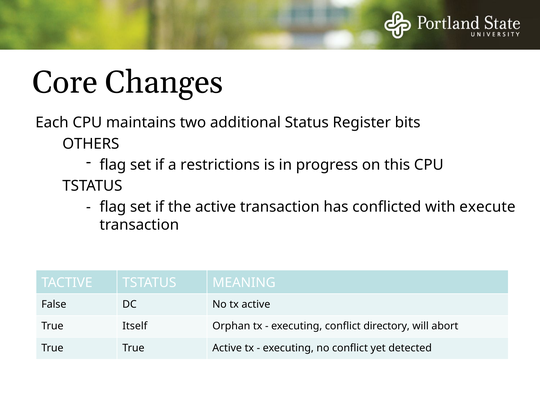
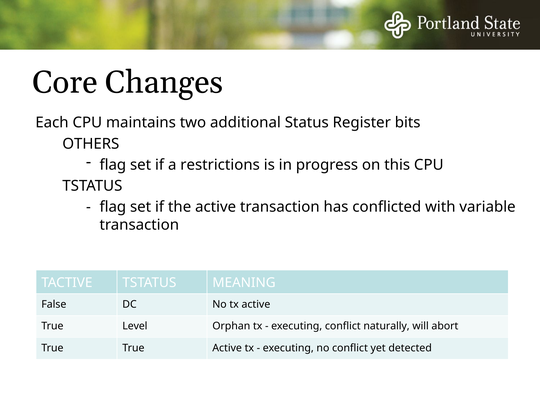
execute: execute -> variable (488, 207)
Itself: Itself -> Level (135, 326)
directory: directory -> naturally (387, 326)
